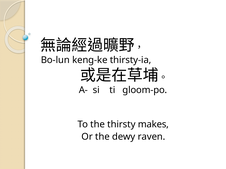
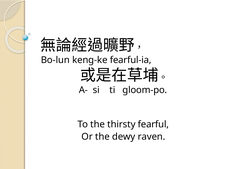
thirsty-ia: thirsty-ia -> fearful-ia (131, 60)
makes: makes -> fearful (153, 125)
